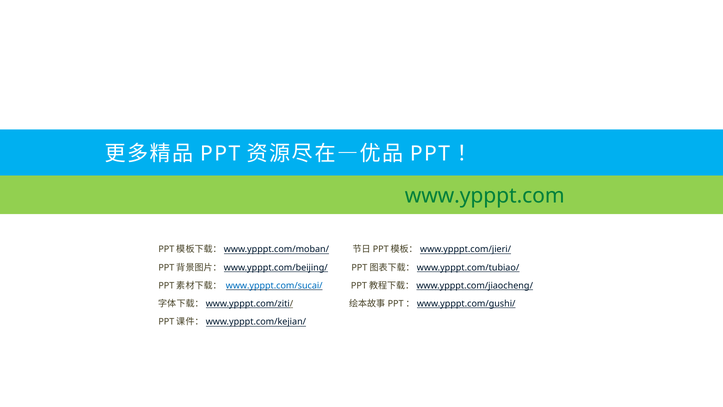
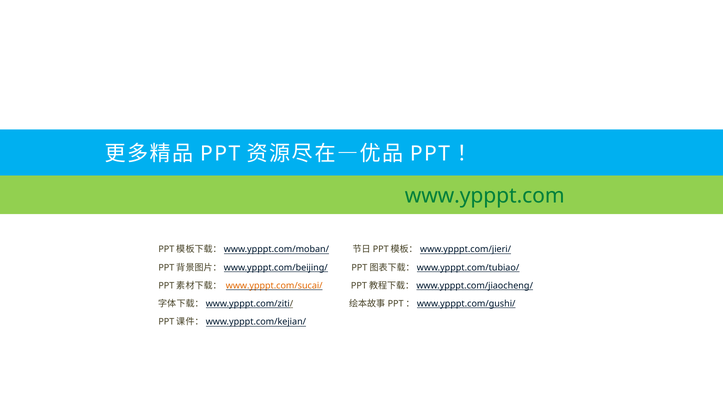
www.ypppt.com/sucai/ colour: blue -> orange (274, 285)
